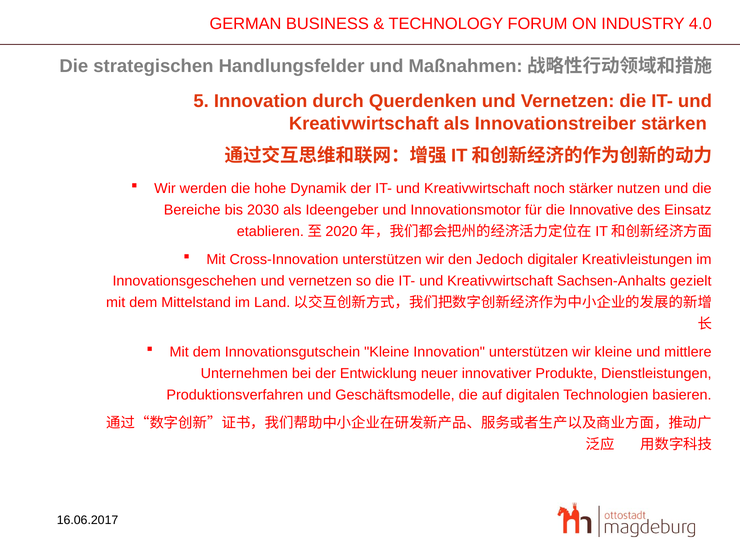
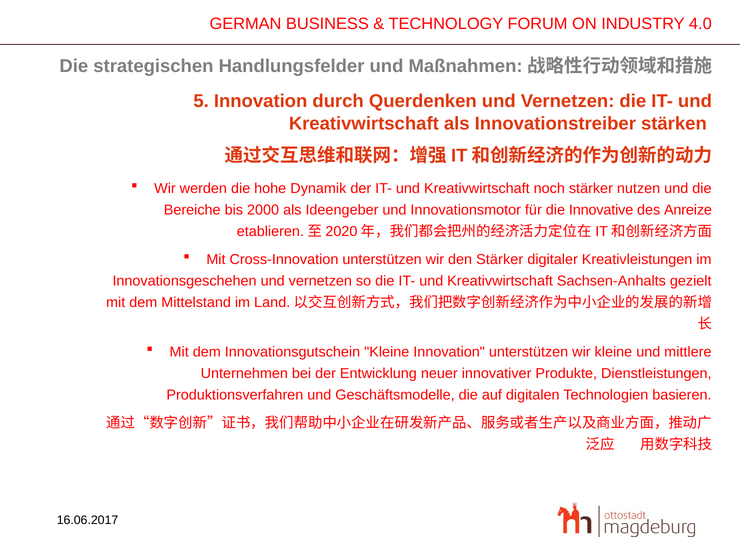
2030: 2030 -> 2000 (263, 210)
Einsatz: Einsatz -> Anreize (688, 210)
den Jedoch: Jedoch -> Stärker (500, 259)
